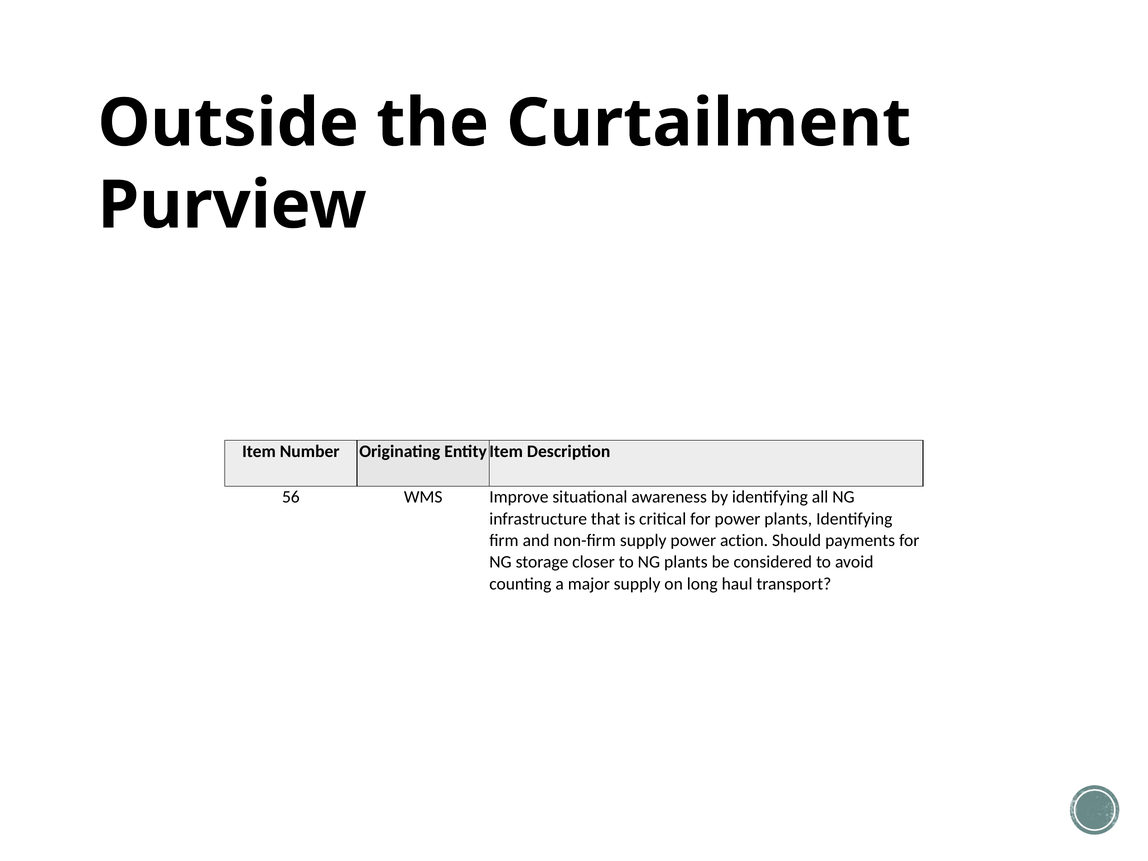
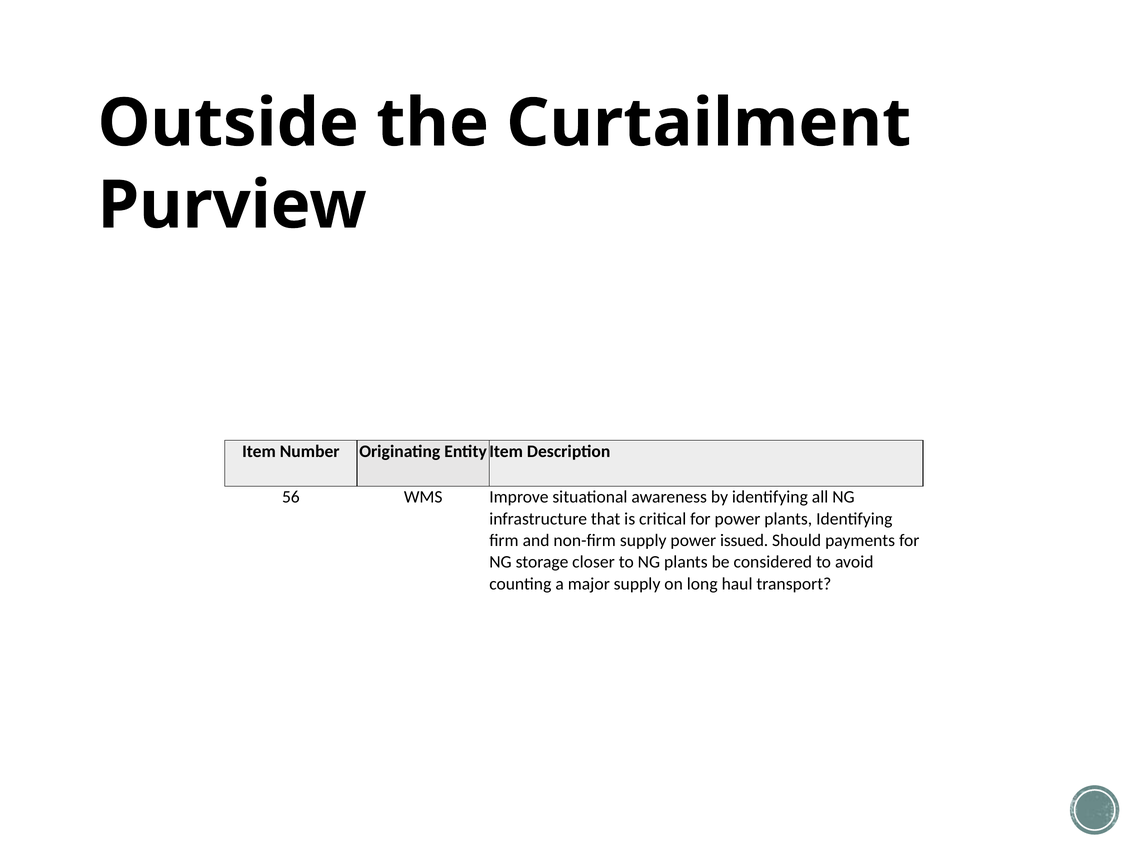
action: action -> issued (744, 541)
